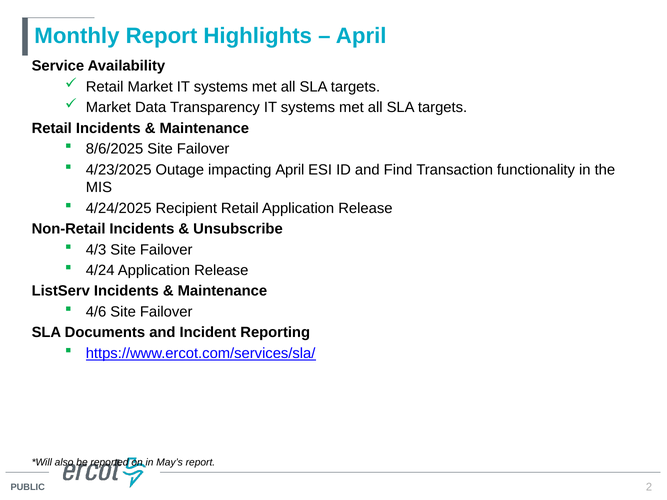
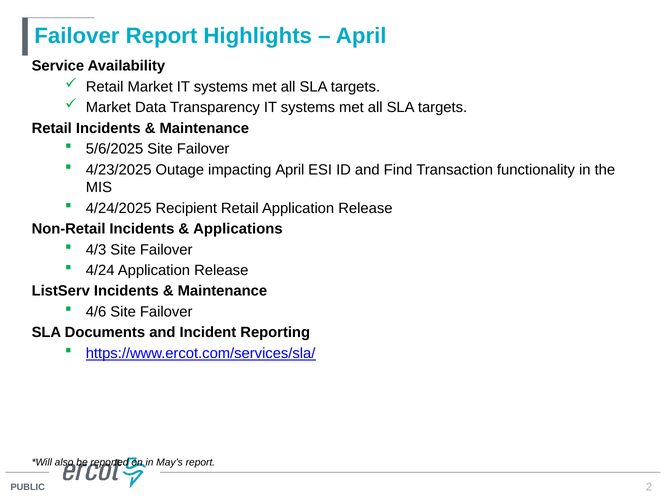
Monthly: Monthly -> Failover (77, 36)
8/6/2025: 8/6/2025 -> 5/6/2025 (115, 149)
Unsubscribe: Unsubscribe -> Applications (238, 229)
